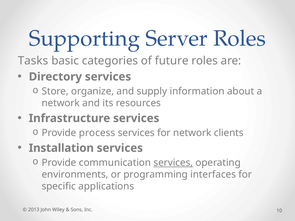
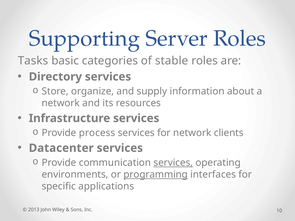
future: future -> stable (172, 61)
Installation: Installation -> Datacenter (61, 148)
programming underline: none -> present (156, 175)
